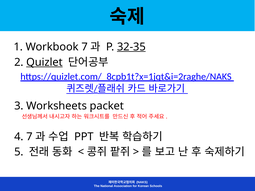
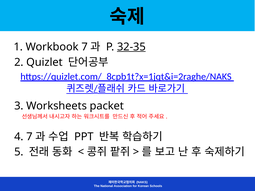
Quizlet underline: present -> none (44, 62)
